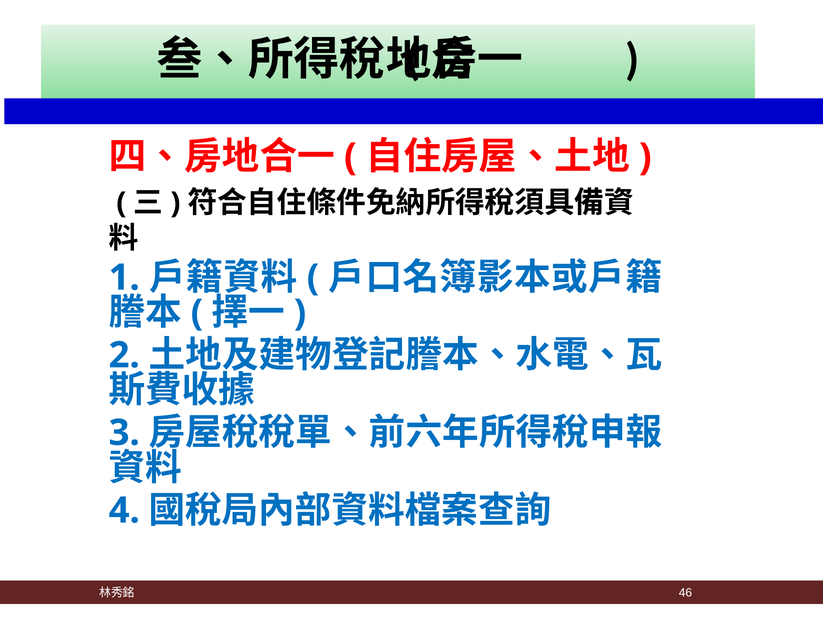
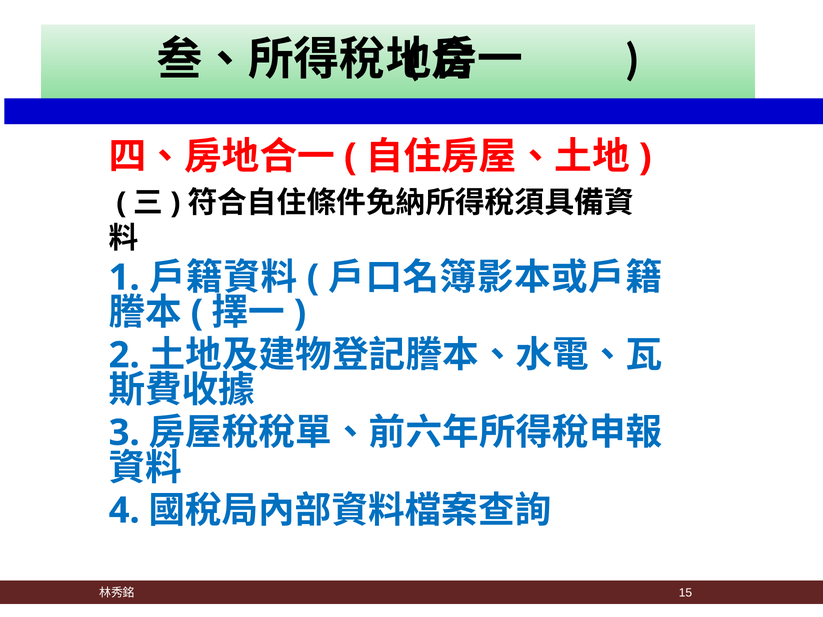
46: 46 -> 15 (685, 593)
